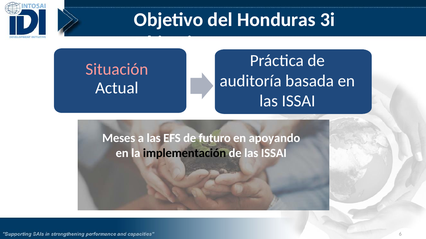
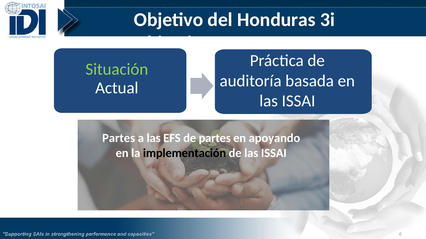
Situación colour: pink -> light green (117, 70)
Meses: Meses -> Partes (119, 138)
de futuro: futuro -> partes (215, 138)
